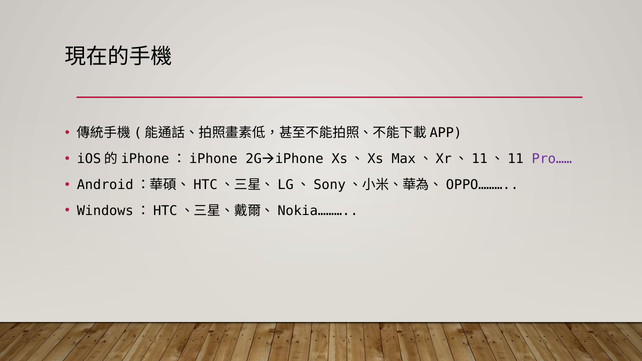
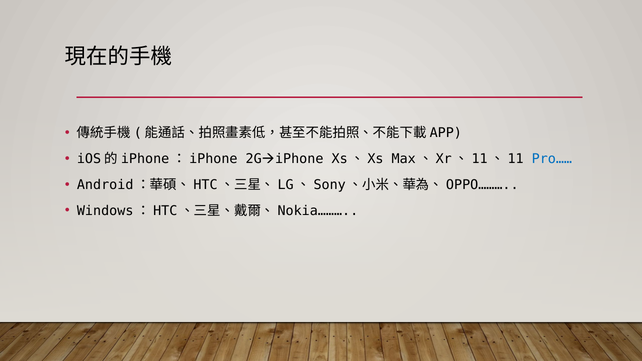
Pro…… colour: purple -> blue (552, 159)
